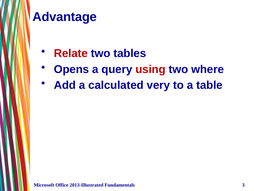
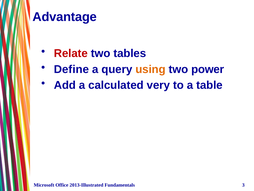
Opens: Opens -> Define (71, 69)
using colour: red -> orange (151, 69)
where: where -> power (208, 69)
